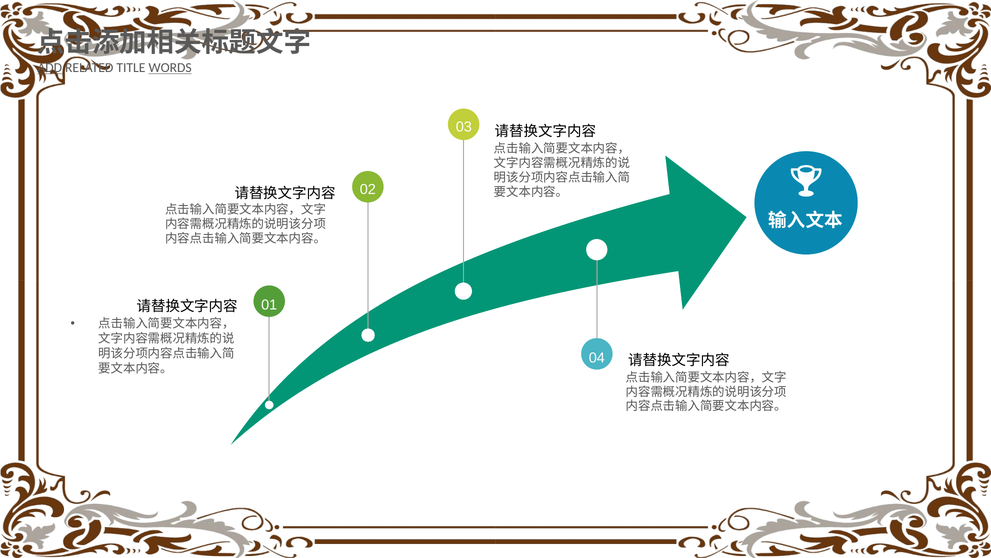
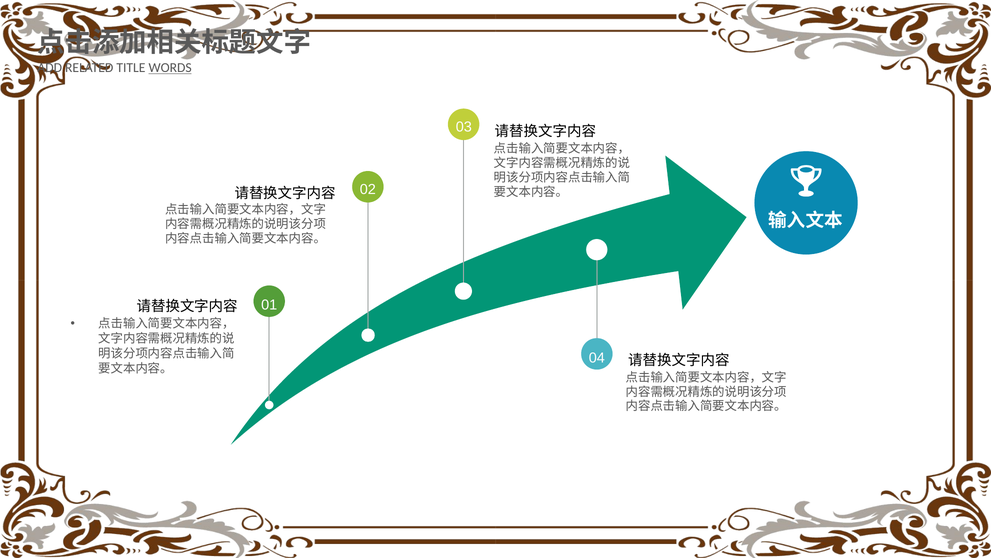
ADD underline: present -> none (50, 68)
